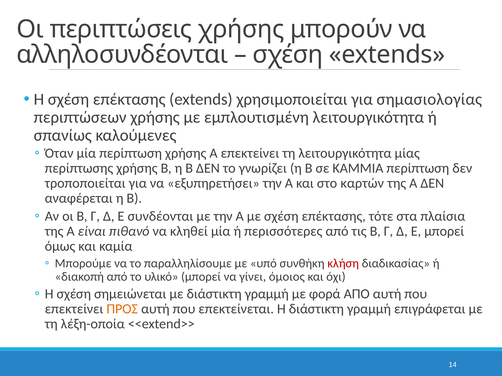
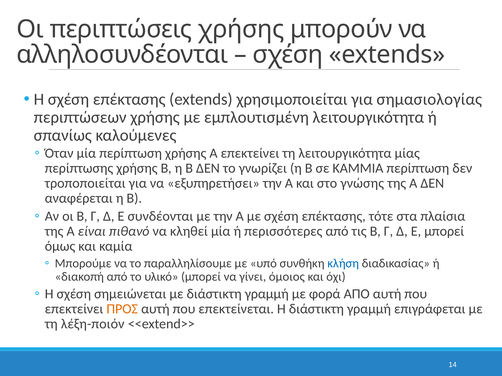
καρτών: καρτών -> γνώσης (362, 184)
κλήση colour: red -> blue (343, 264)
λέξη-οποία: λέξη-οποία -> λέξη-ποιόν (93, 324)
